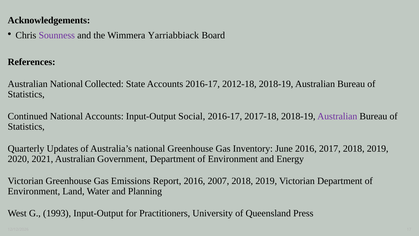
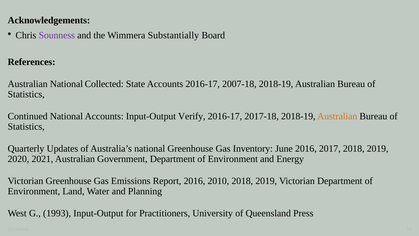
Yarriabbiack: Yarriabbiack -> Substantially (173, 35)
2012-18: 2012-18 -> 2007-18 (239, 84)
Social: Social -> Verify (192, 116)
Australian colour: purple -> orange (337, 116)
2007: 2007 -> 2010 (218, 181)
